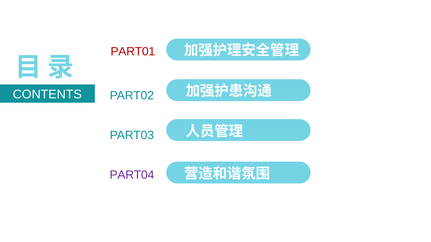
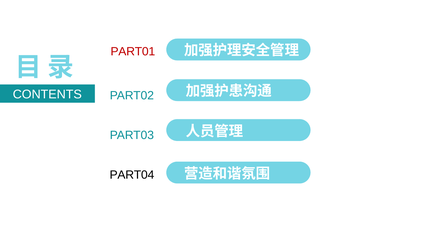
PART04 colour: purple -> black (132, 175)
